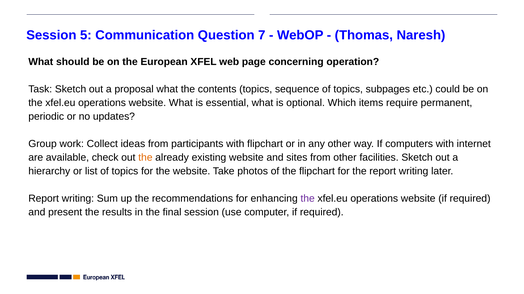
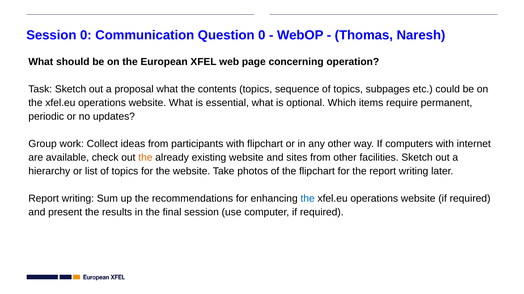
Session 5: 5 -> 0 (86, 35)
Question 7: 7 -> 0 (262, 35)
the colour: purple -> blue (308, 199)
